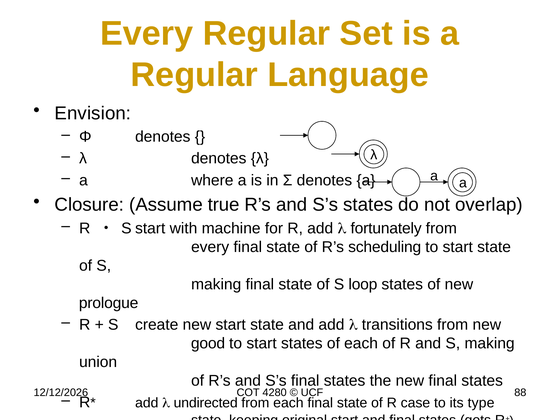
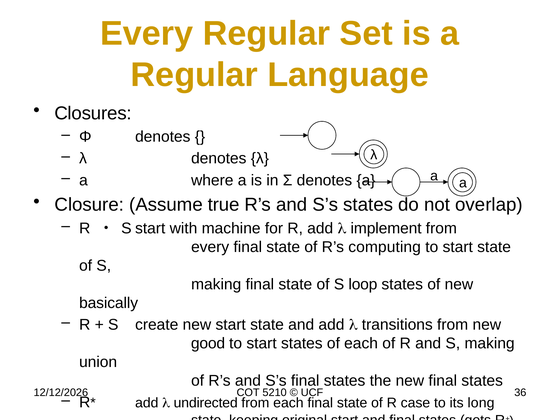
Envision: Envision -> Closures (93, 113)
fortunately: fortunately -> implement (386, 228)
scheduling: scheduling -> computing (385, 247)
prologue: prologue -> basically (109, 303)
4280: 4280 -> 5210 (275, 393)
88: 88 -> 36 (520, 393)
type: type -> long (481, 403)
